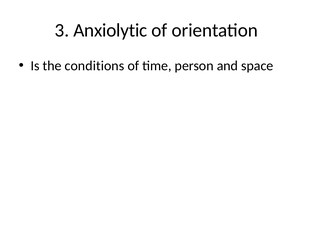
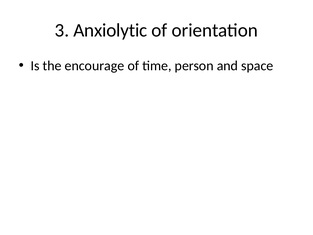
conditions: conditions -> encourage (95, 66)
